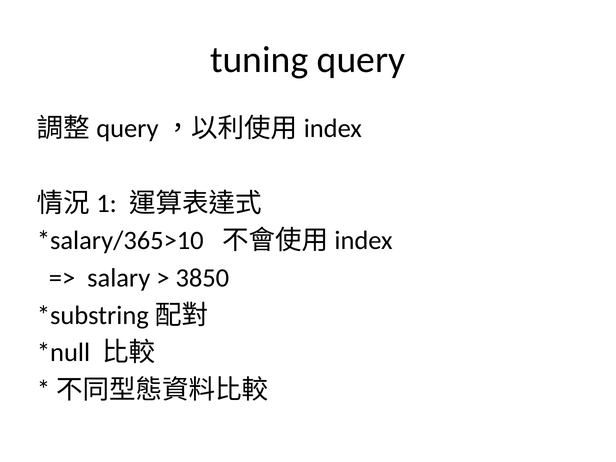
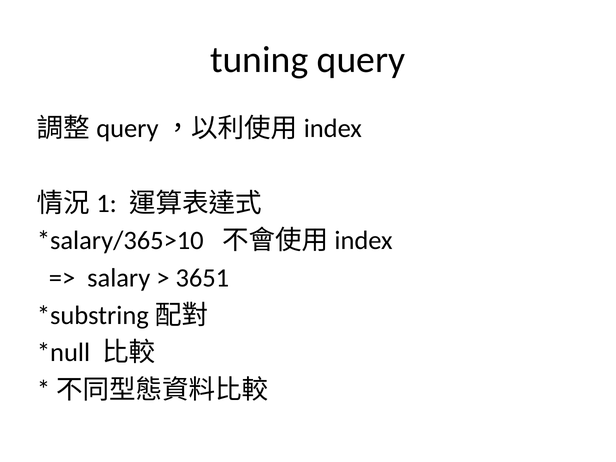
3850: 3850 -> 3651 (202, 278)
